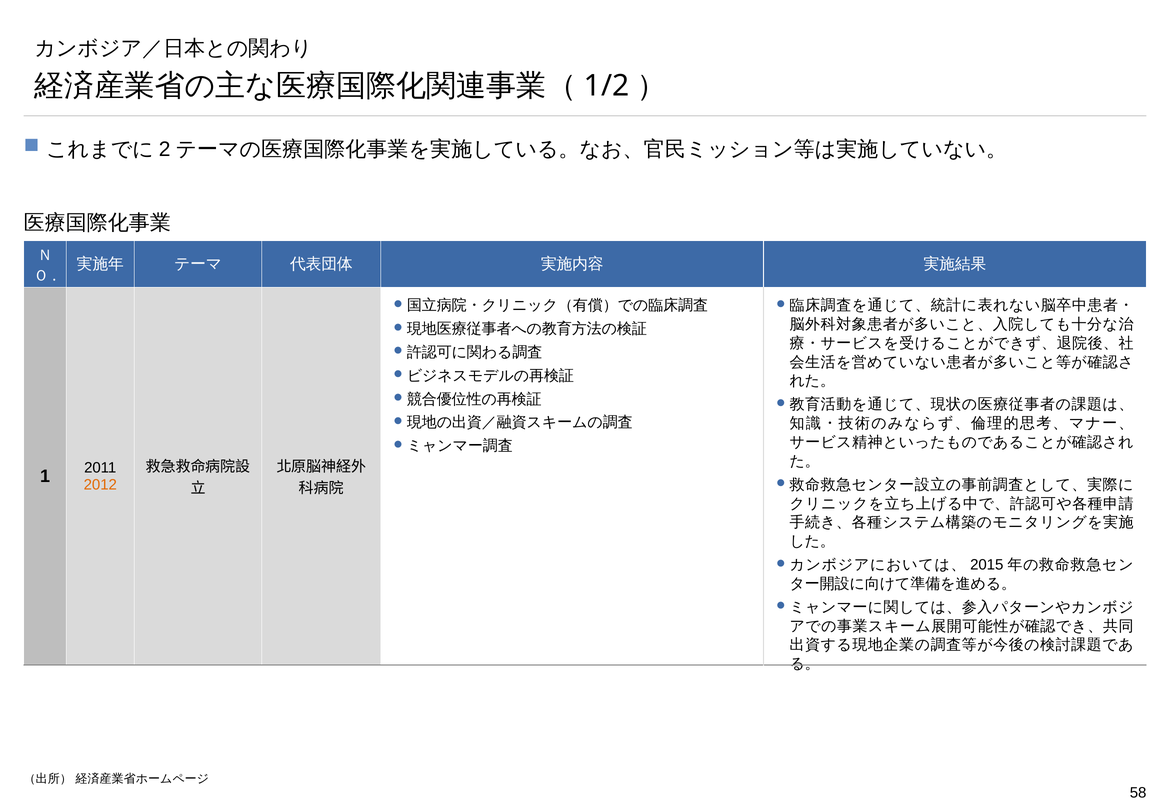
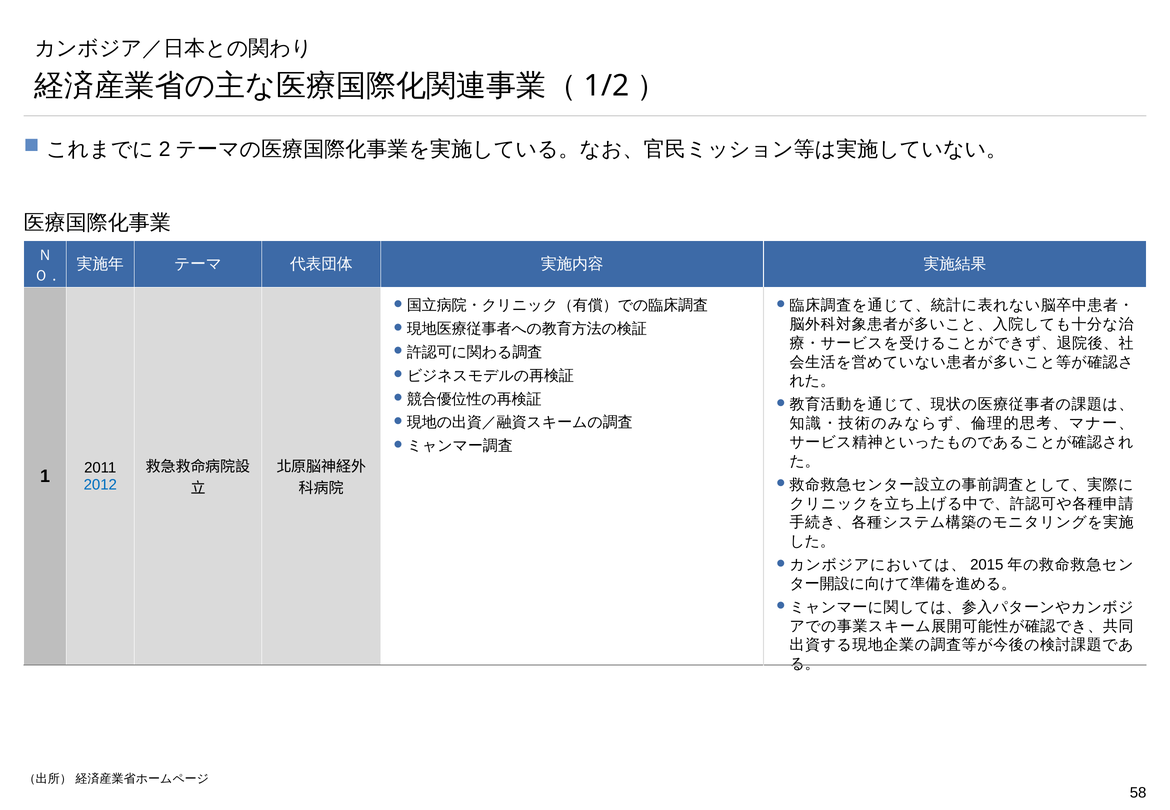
2012 colour: orange -> blue (100, 485)
